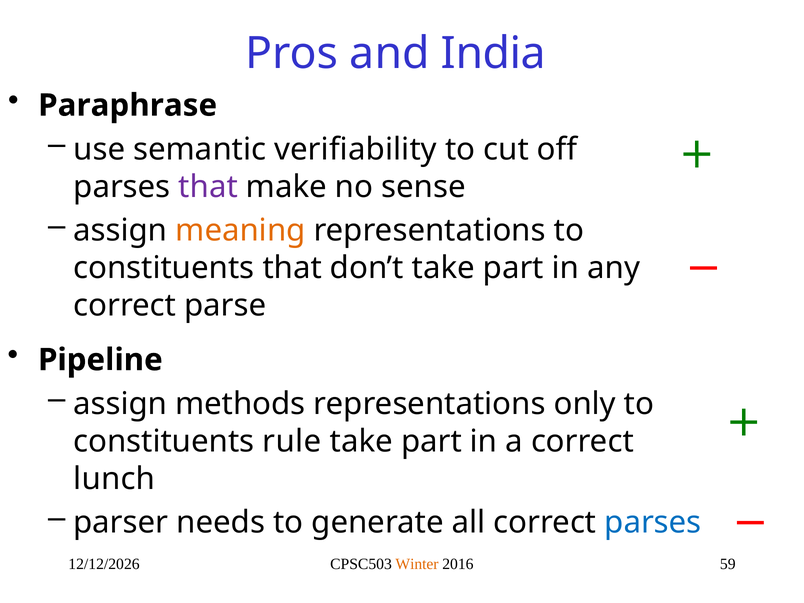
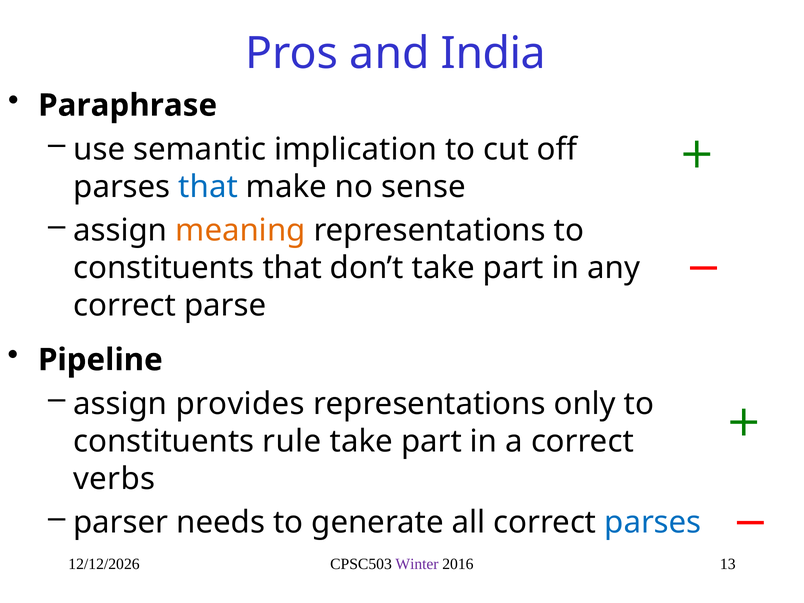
verifiability: verifiability -> implication (356, 149)
that colour: purple -> blue (208, 187)
methods: methods -> provides (240, 404)
lunch: lunch -> verbs (114, 479)
Winter colour: orange -> purple (417, 564)
59: 59 -> 13 (728, 564)
